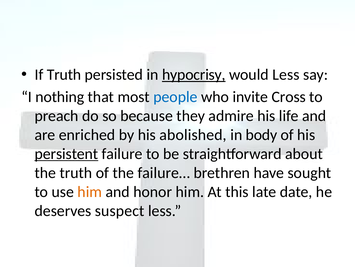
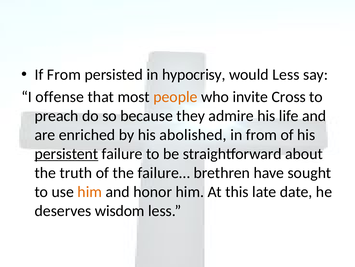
If Truth: Truth -> From (64, 74)
hypocrisy underline: present -> none (194, 74)
nothing: nothing -> offense (60, 97)
people colour: blue -> orange (175, 97)
in body: body -> from (261, 134)
suspect: suspect -> wisdom (120, 210)
